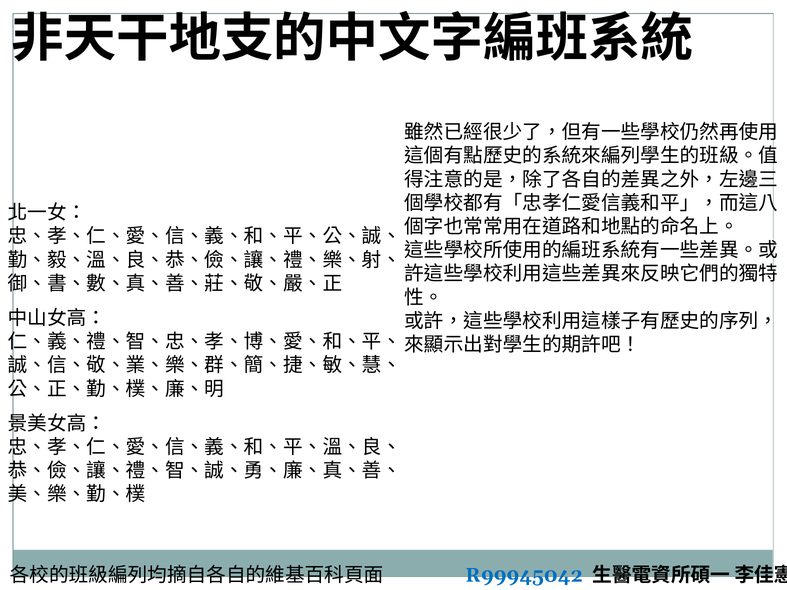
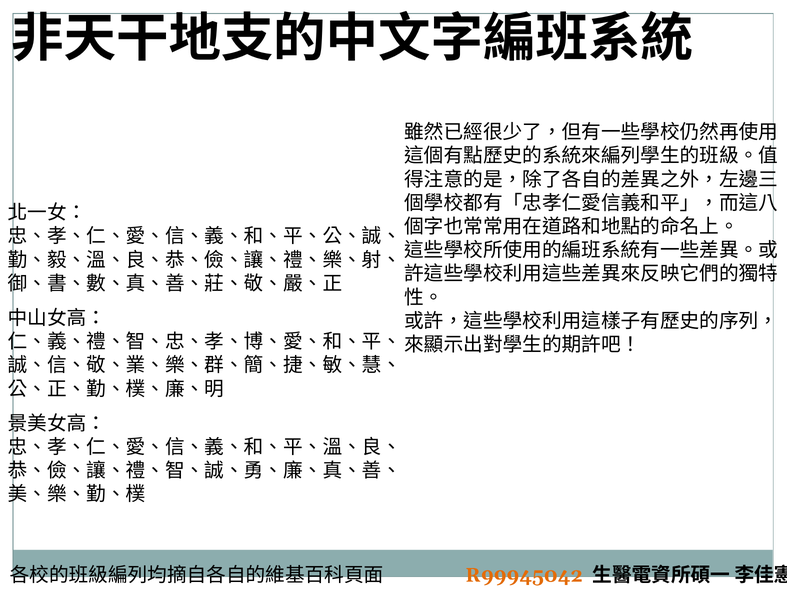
R99945042 colour: blue -> orange (524, 575)
